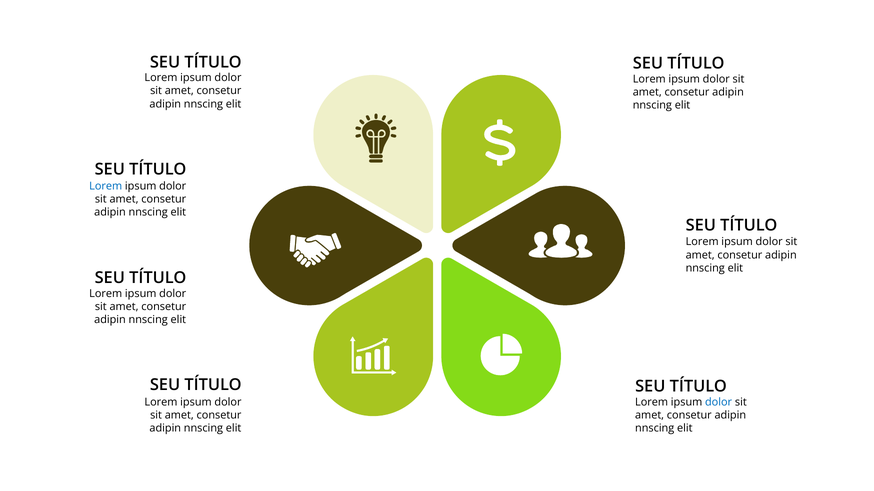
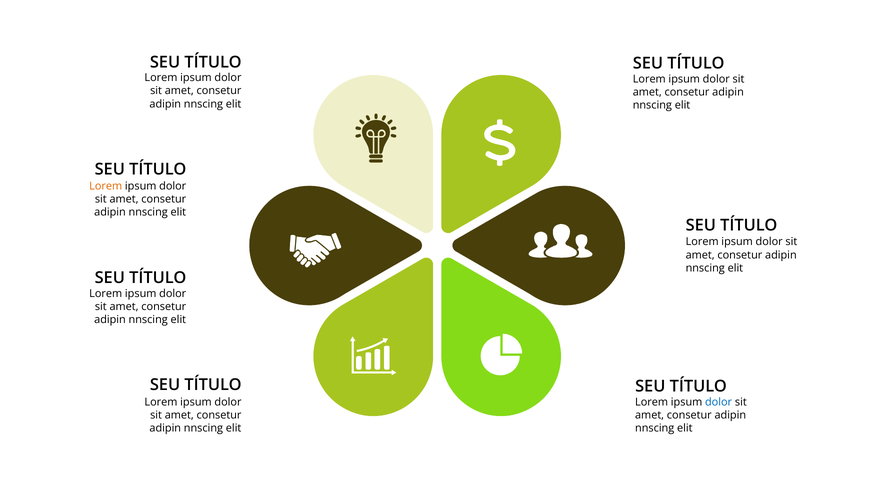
Lorem colour: blue -> orange (106, 186)
